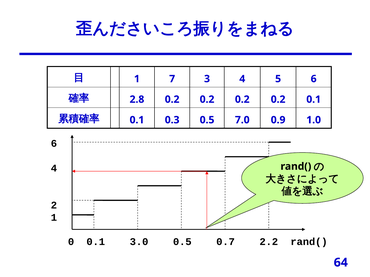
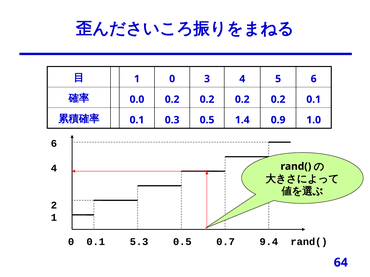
1 7: 7 -> 0 (172, 79)
2.8: 2.8 -> 0.0 (137, 100)
7.0: 7.0 -> 1.4 (242, 120)
3.0: 3.0 -> 5.3 (139, 242)
2.2: 2.2 -> 9.4 (269, 242)
